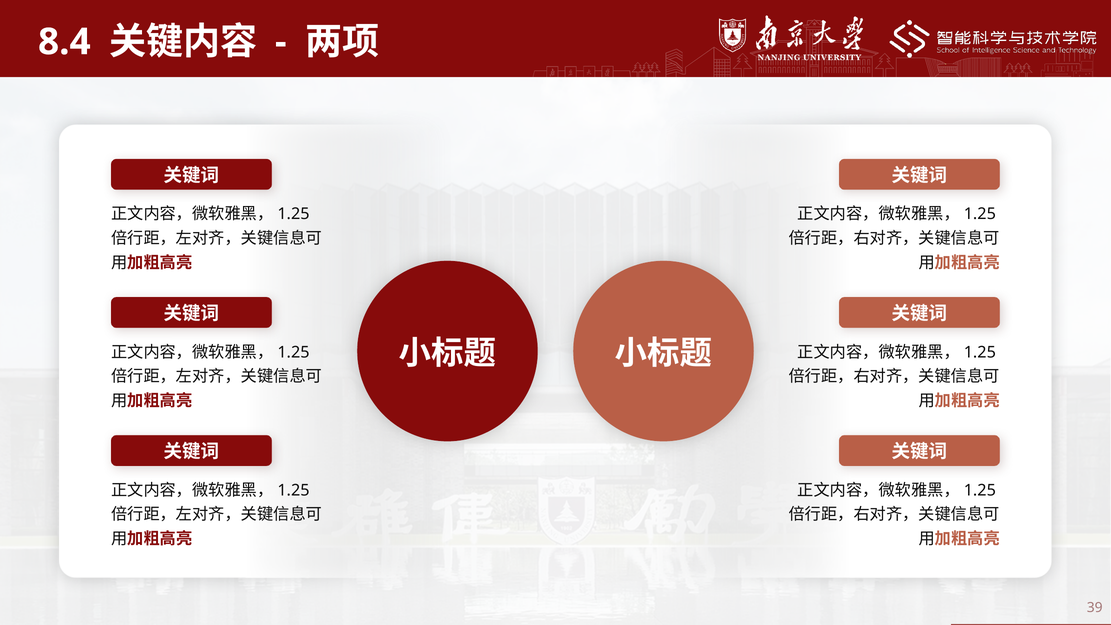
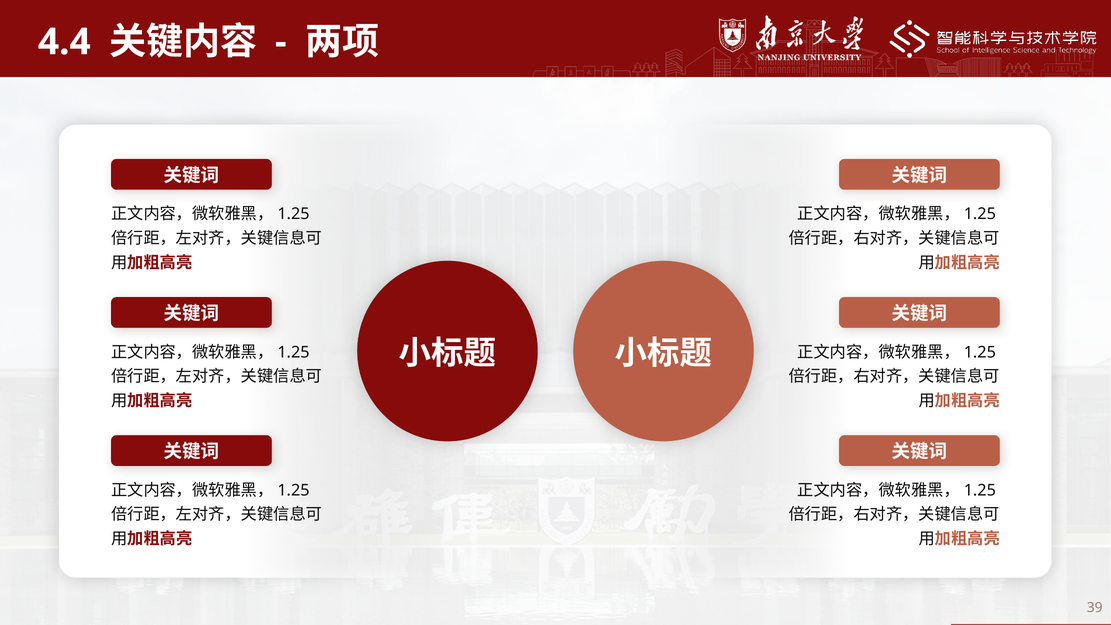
8.4: 8.4 -> 4.4 (64, 42)
